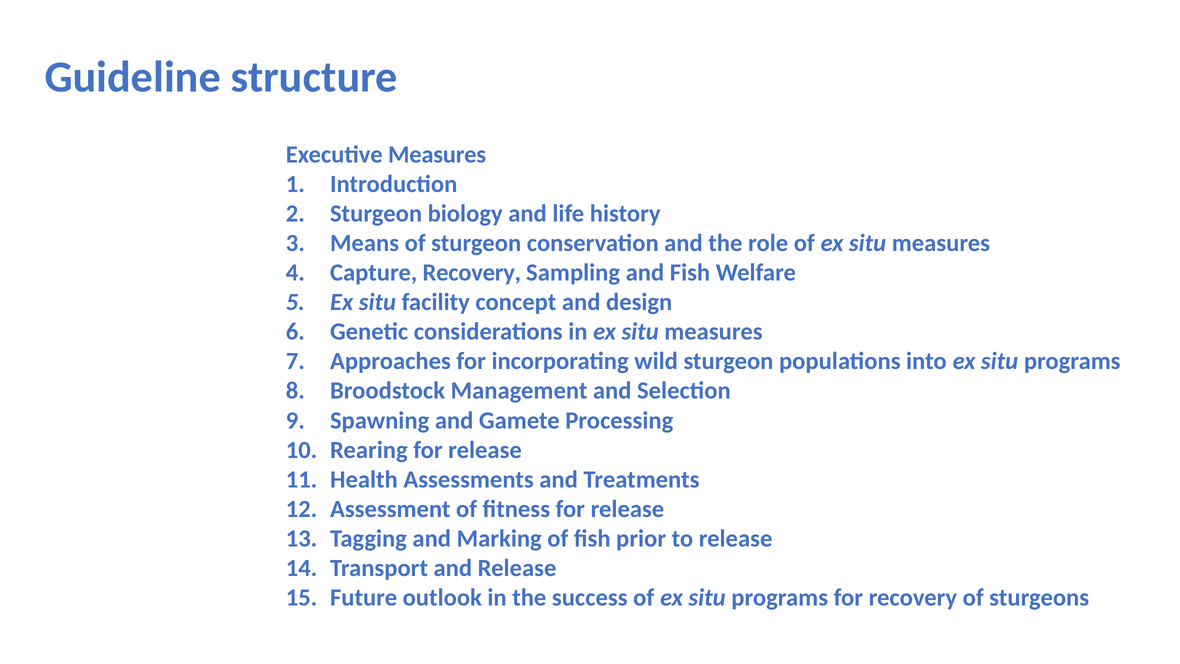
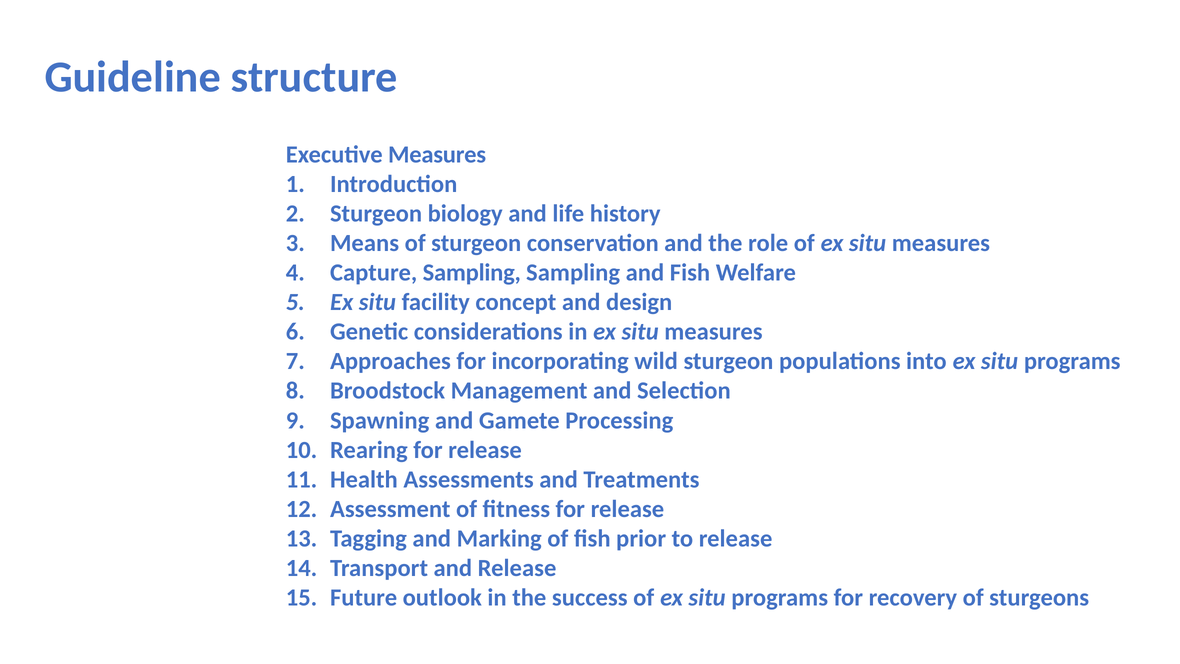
Capture Recovery: Recovery -> Sampling (472, 273)
